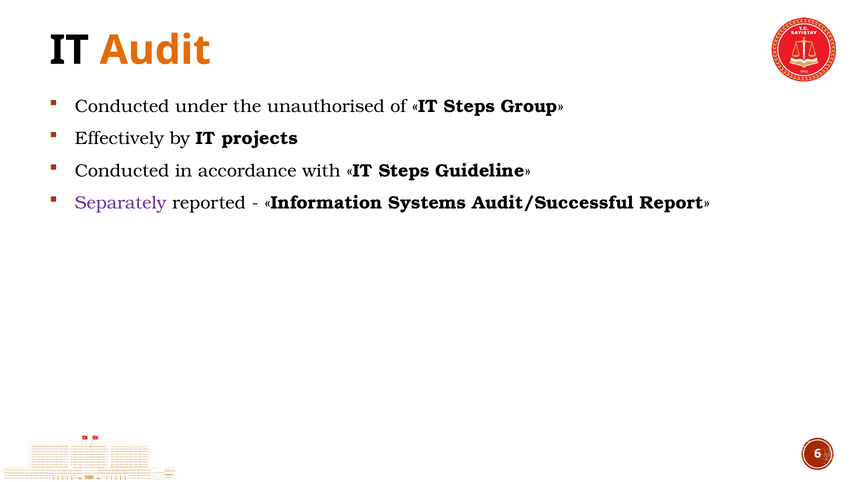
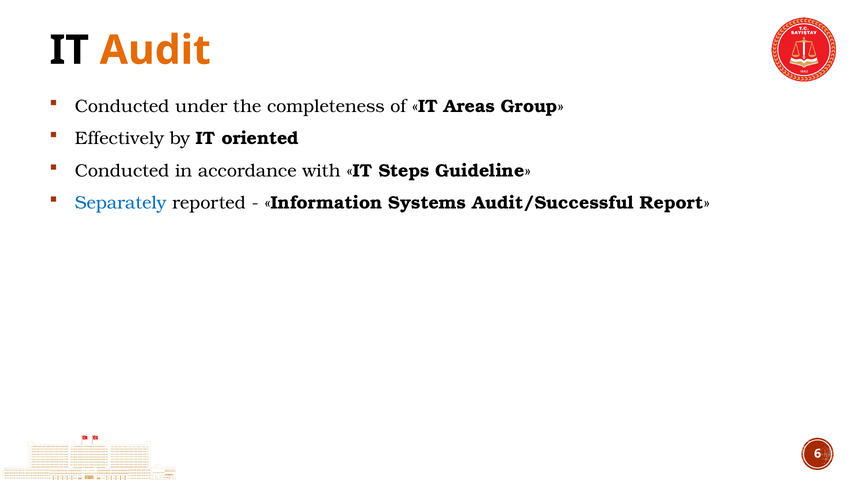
unauthorised: unauthorised -> completeness (326, 106)
of IT Steps: Steps -> Areas (469, 106)
projects: projects -> oriented (260, 138)
Separately colour: purple -> blue (121, 203)
